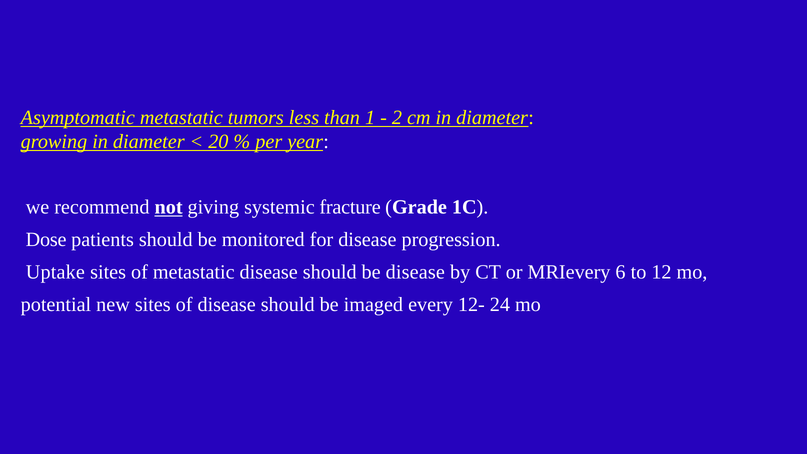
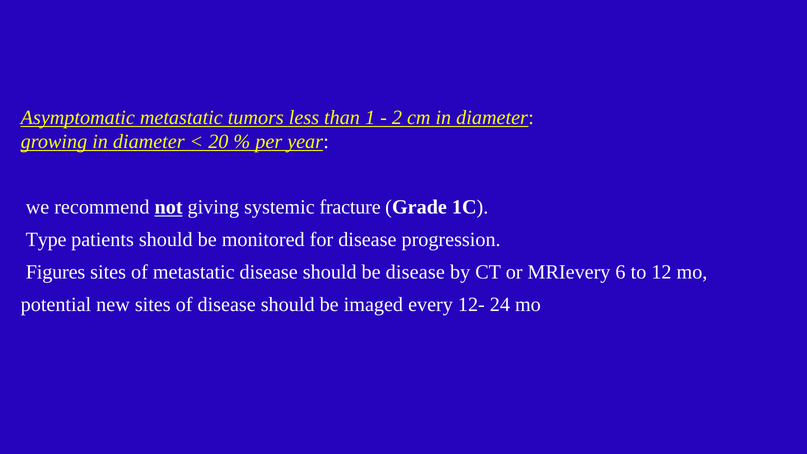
Dose: Dose -> Type (46, 239)
Uptake: Uptake -> Figures (56, 272)
